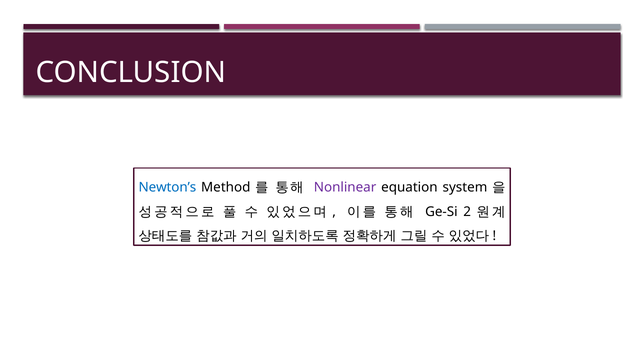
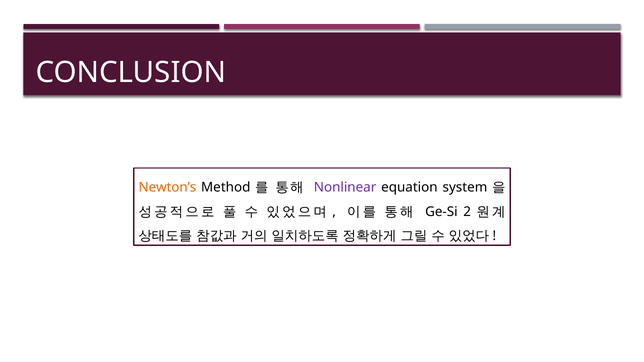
Newton’s colour: blue -> orange (167, 188)
